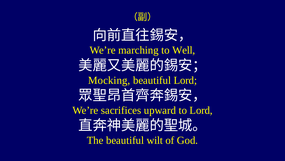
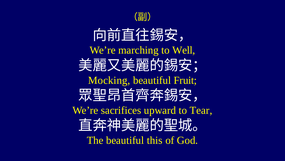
beautiful Lord: Lord -> Fruit (185, 80)
to Lord: Lord -> Tear (201, 110)
wilt: wilt -> this (155, 140)
